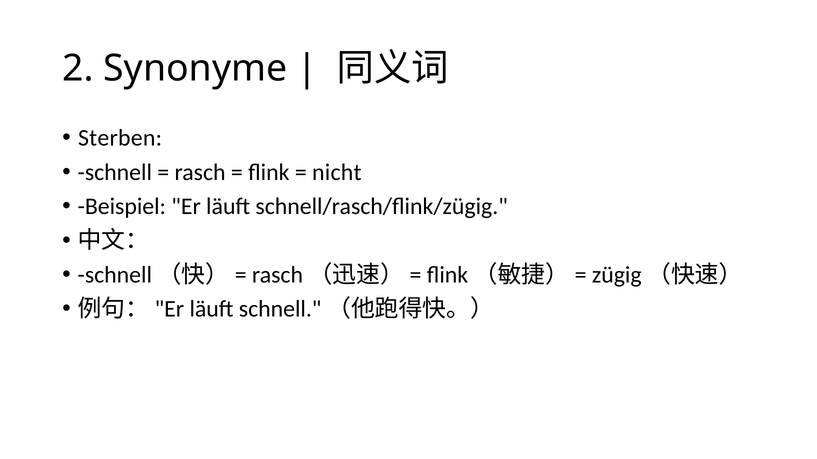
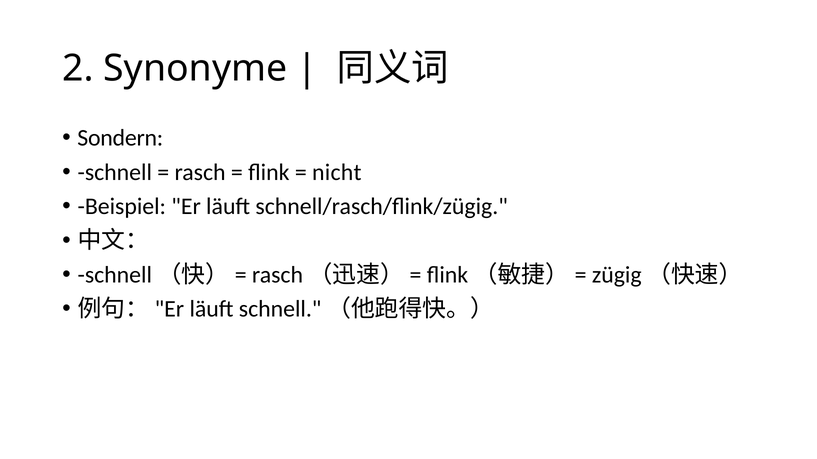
Sterben: Sterben -> Sondern (120, 138)
